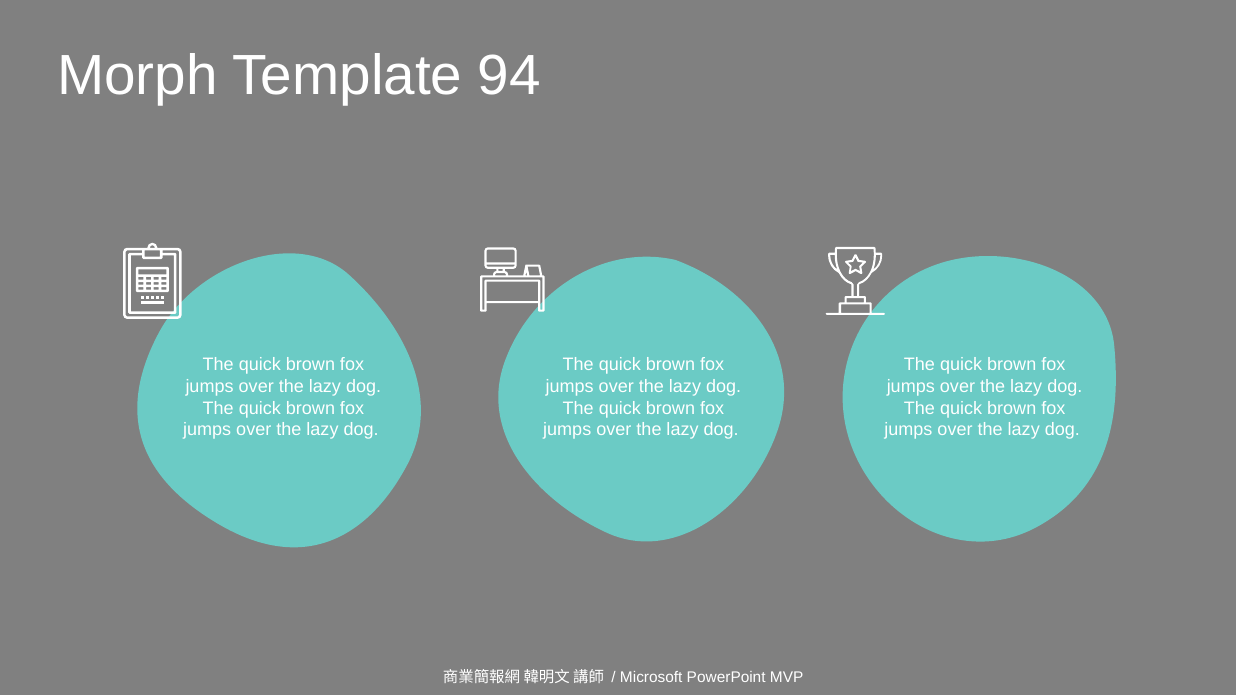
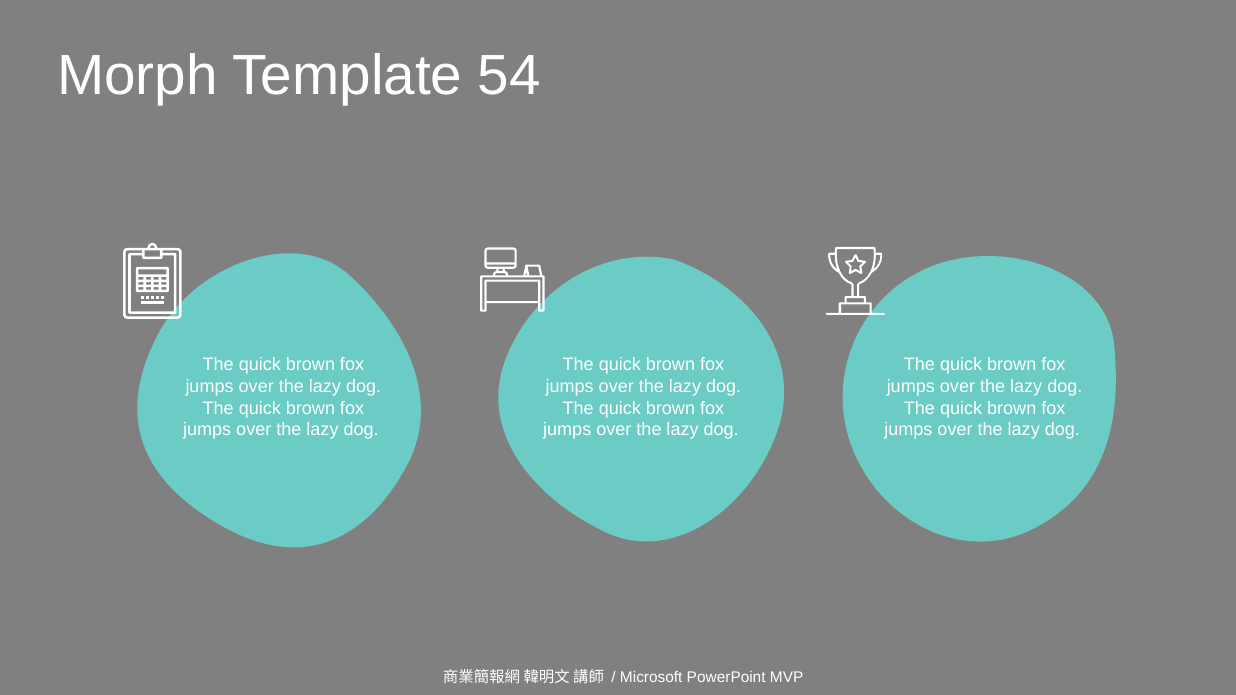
94: 94 -> 54 (509, 76)
